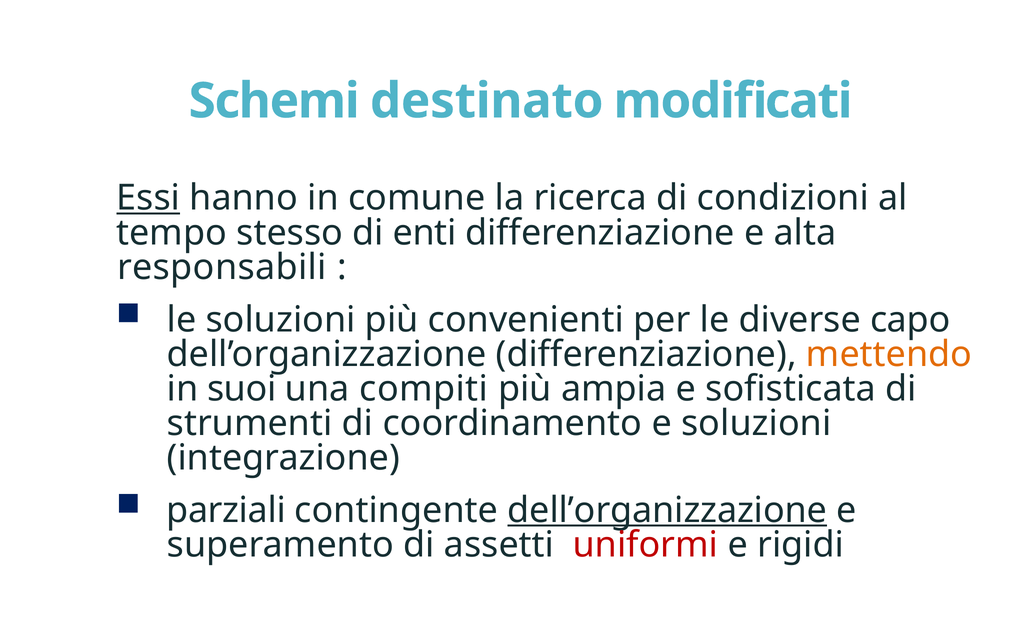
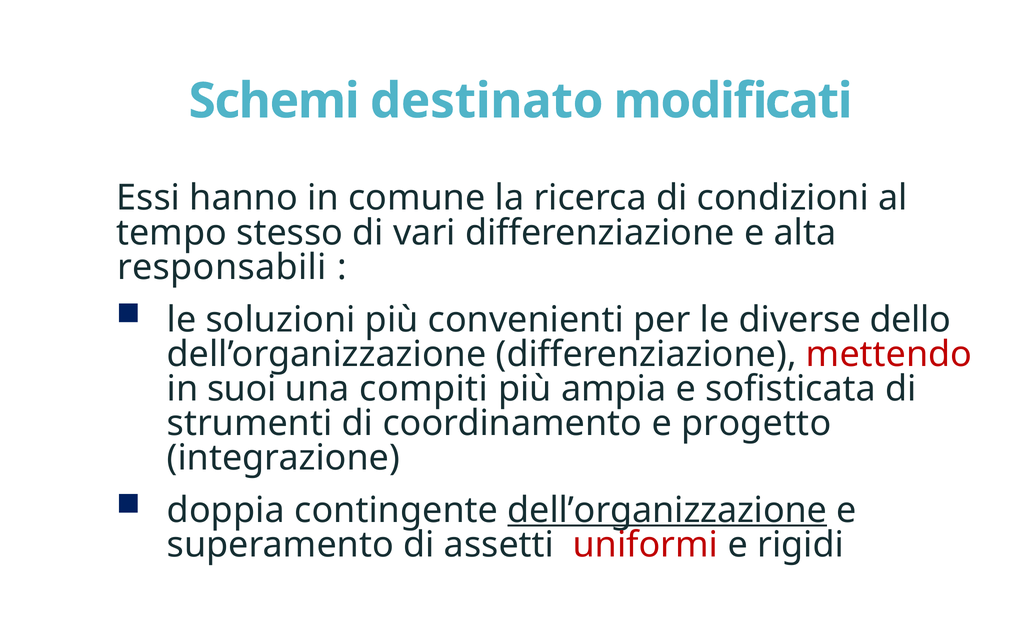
Essi underline: present -> none (148, 198)
enti: enti -> vari (424, 233)
capo: capo -> dello (910, 320)
mettendo colour: orange -> red (889, 354)
e soluzioni: soluzioni -> progetto (756, 423)
parziali: parziali -> doppia (226, 510)
